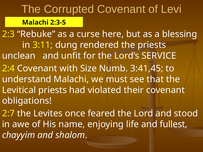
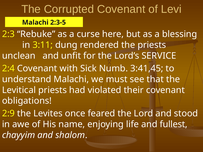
Size: Size -> Sick (88, 69)
2:7: 2:7 -> 2:9 (8, 114)
